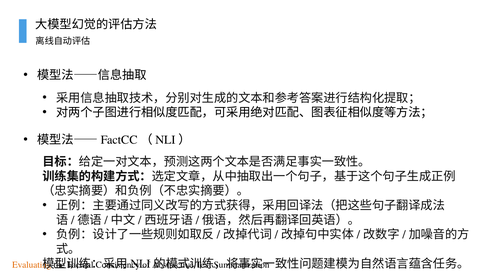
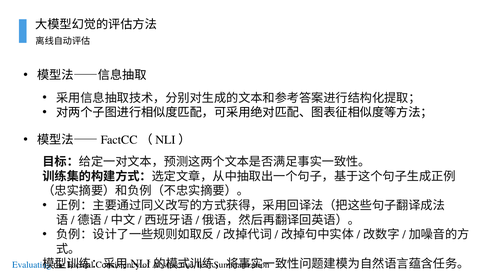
Evaluating colour: orange -> blue (32, 265)
